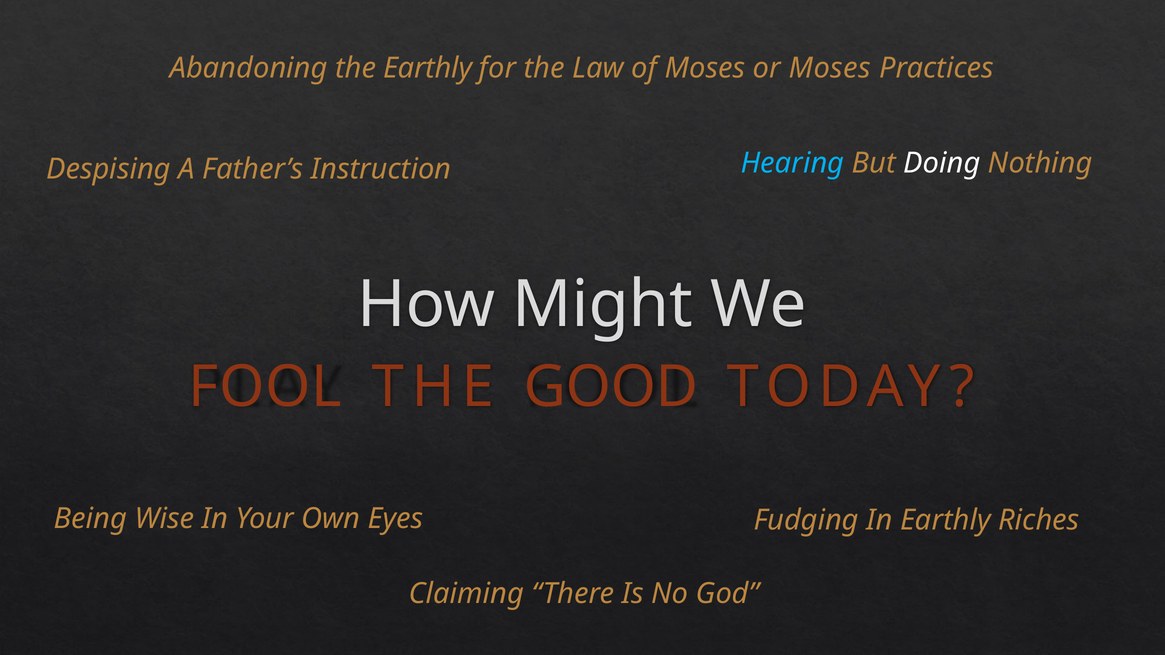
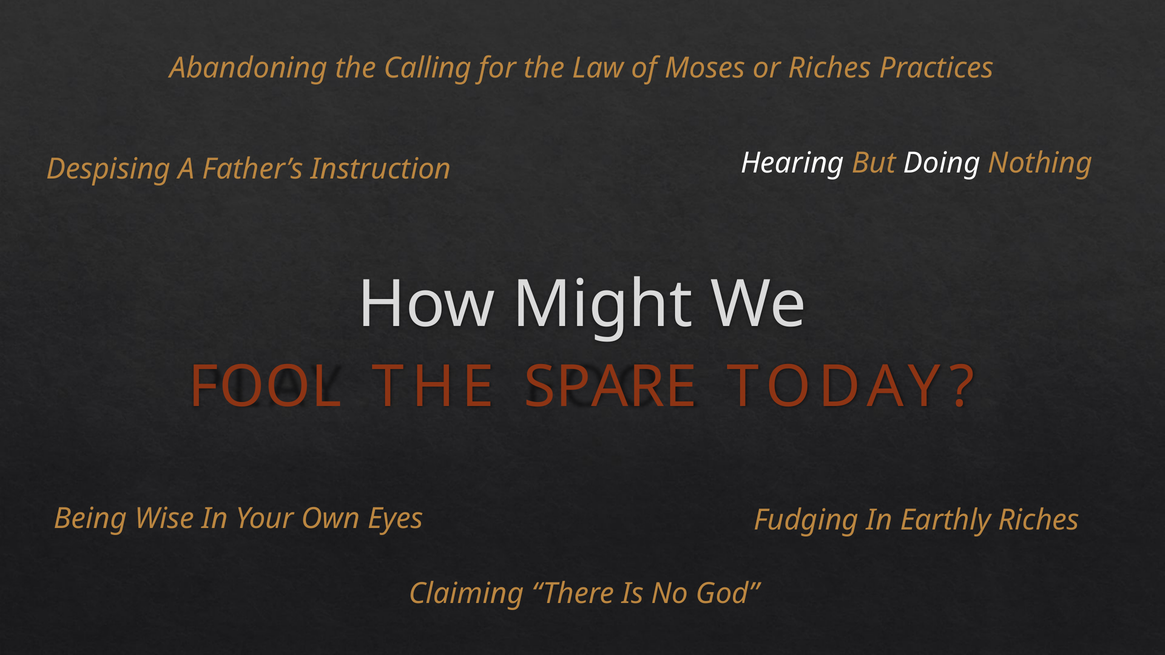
the Earthly: Earthly -> Calling (428, 68)
or Moses: Moses -> Riches (830, 68)
Hearing colour: light blue -> white (792, 163)
GOOD: GOOD -> SPARE (611, 387)
